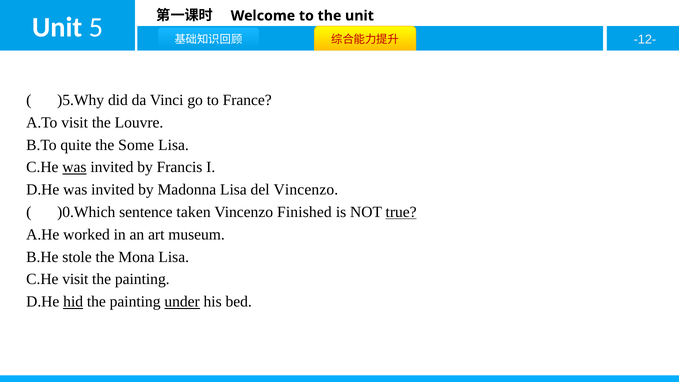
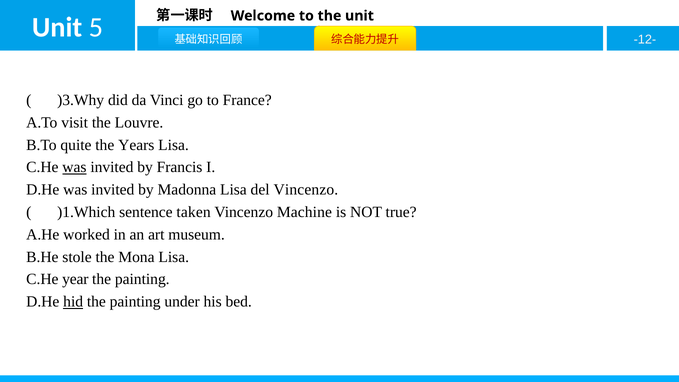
)5.Why: )5.Why -> )3.Why (81, 100)
Some: Some -> Years (136, 145)
)0.Which: )0.Which -> )1.Which (86, 212)
Finished: Finished -> Machine (304, 212)
true underline: present -> none (401, 212)
C.He visit: visit -> year (75, 279)
under underline: present -> none (182, 302)
